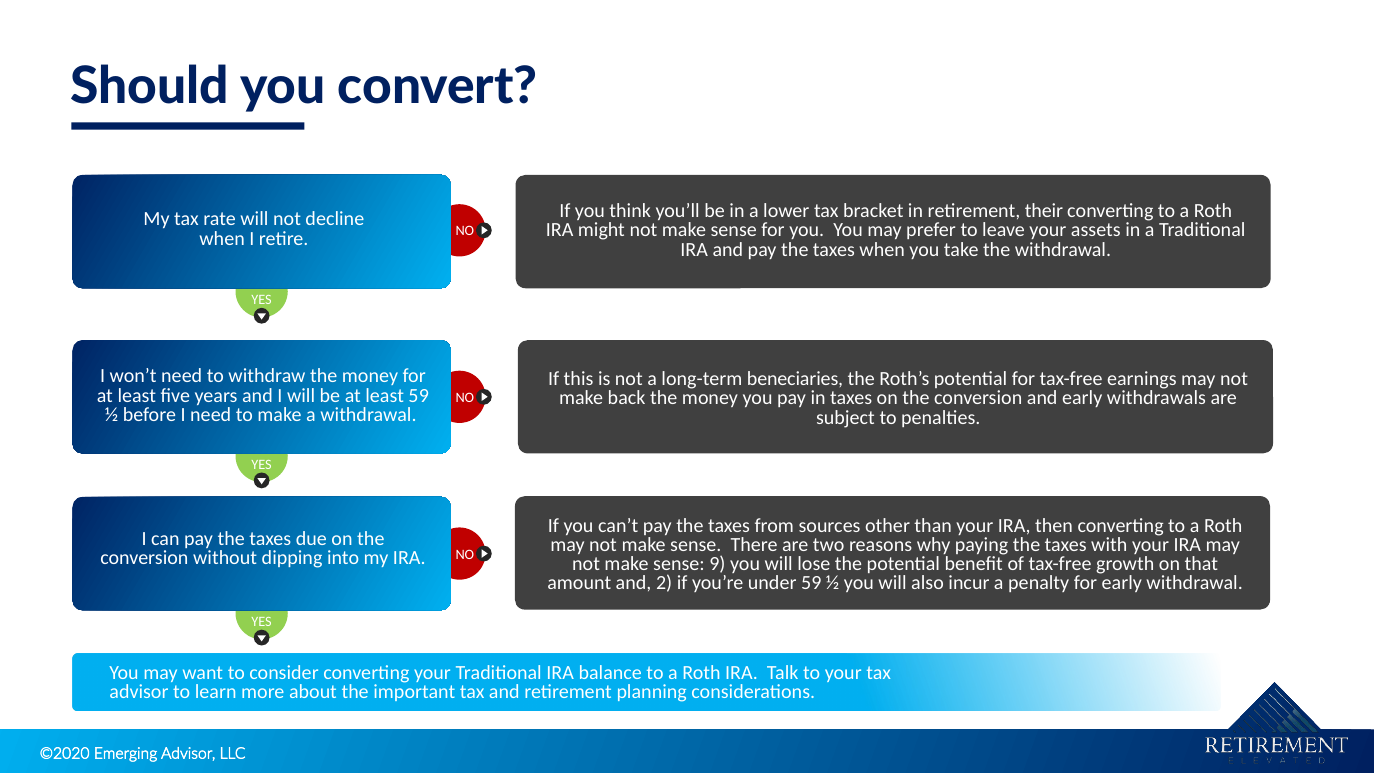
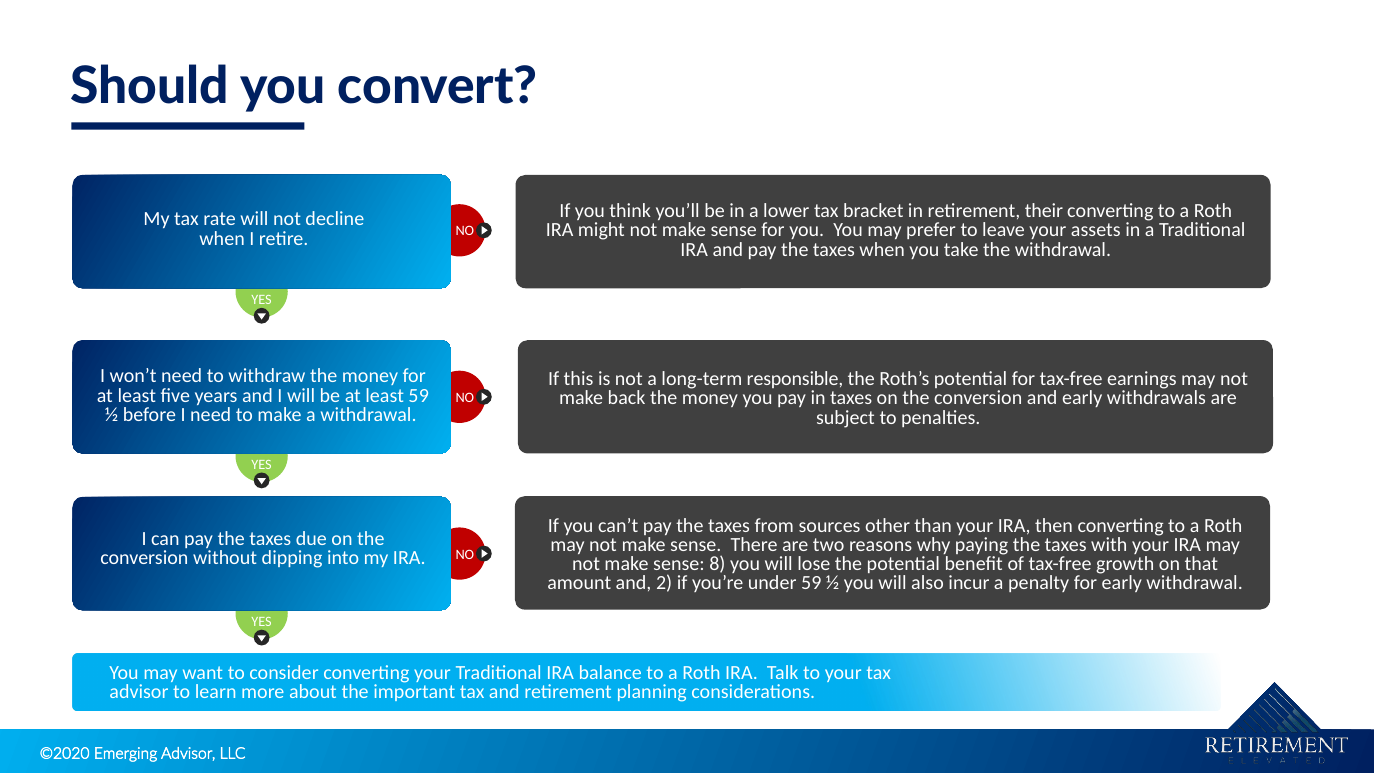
beneciaries: beneciaries -> responsible (795, 379)
9: 9 -> 8 (717, 564)
